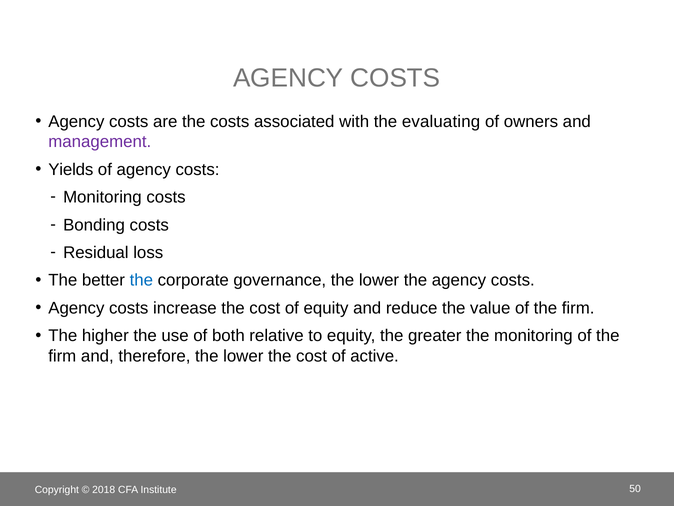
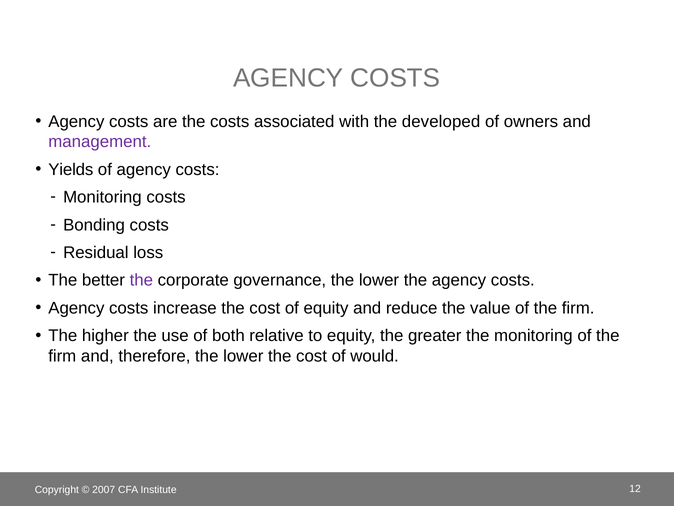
evaluating: evaluating -> developed (441, 121)
the colour: blue -> purple (141, 280)
active: active -> would (375, 356)
2018: 2018 -> 2007 (104, 489)
50: 50 -> 12 (635, 488)
